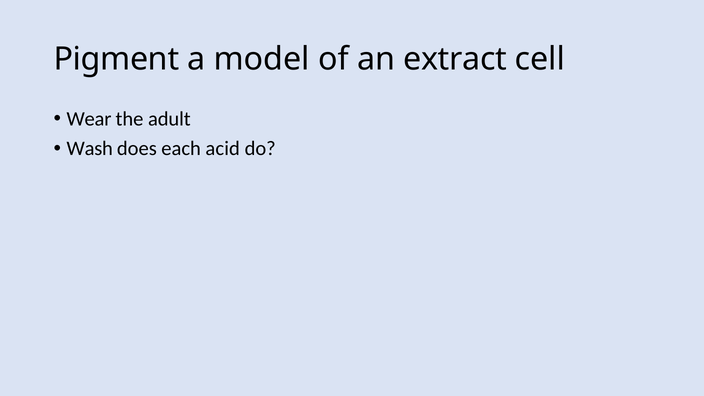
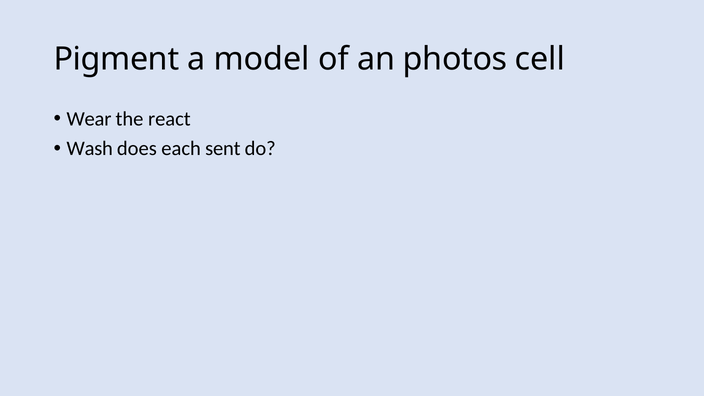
extract: extract -> photos (455, 59)
adult: adult -> react (169, 119)
acid: acid -> sent (223, 149)
